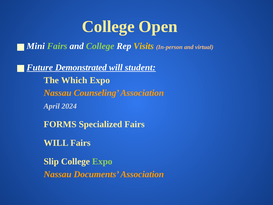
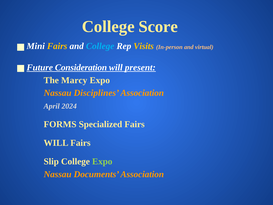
Open: Open -> Score (158, 27)
Fairs colour: light green -> yellow (57, 46)
College colour: light green -> light blue (100, 46)
Demonstrated: Demonstrated -> Consideration (81, 67)
student: student -> present (140, 67)
Which: Which -> Marcy (74, 80)
Counseling: Counseling -> Disciplines (96, 93)
